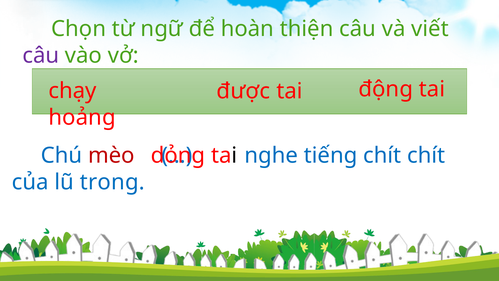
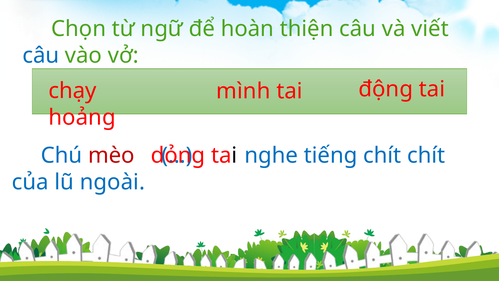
câu colour: purple -> blue (41, 55)
được: được -> mình (243, 91)
trong: trong -> ngoài (112, 182)
